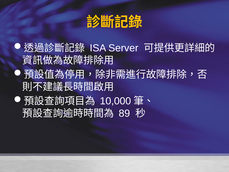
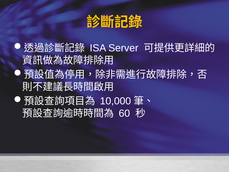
89: 89 -> 60 (124, 113)
